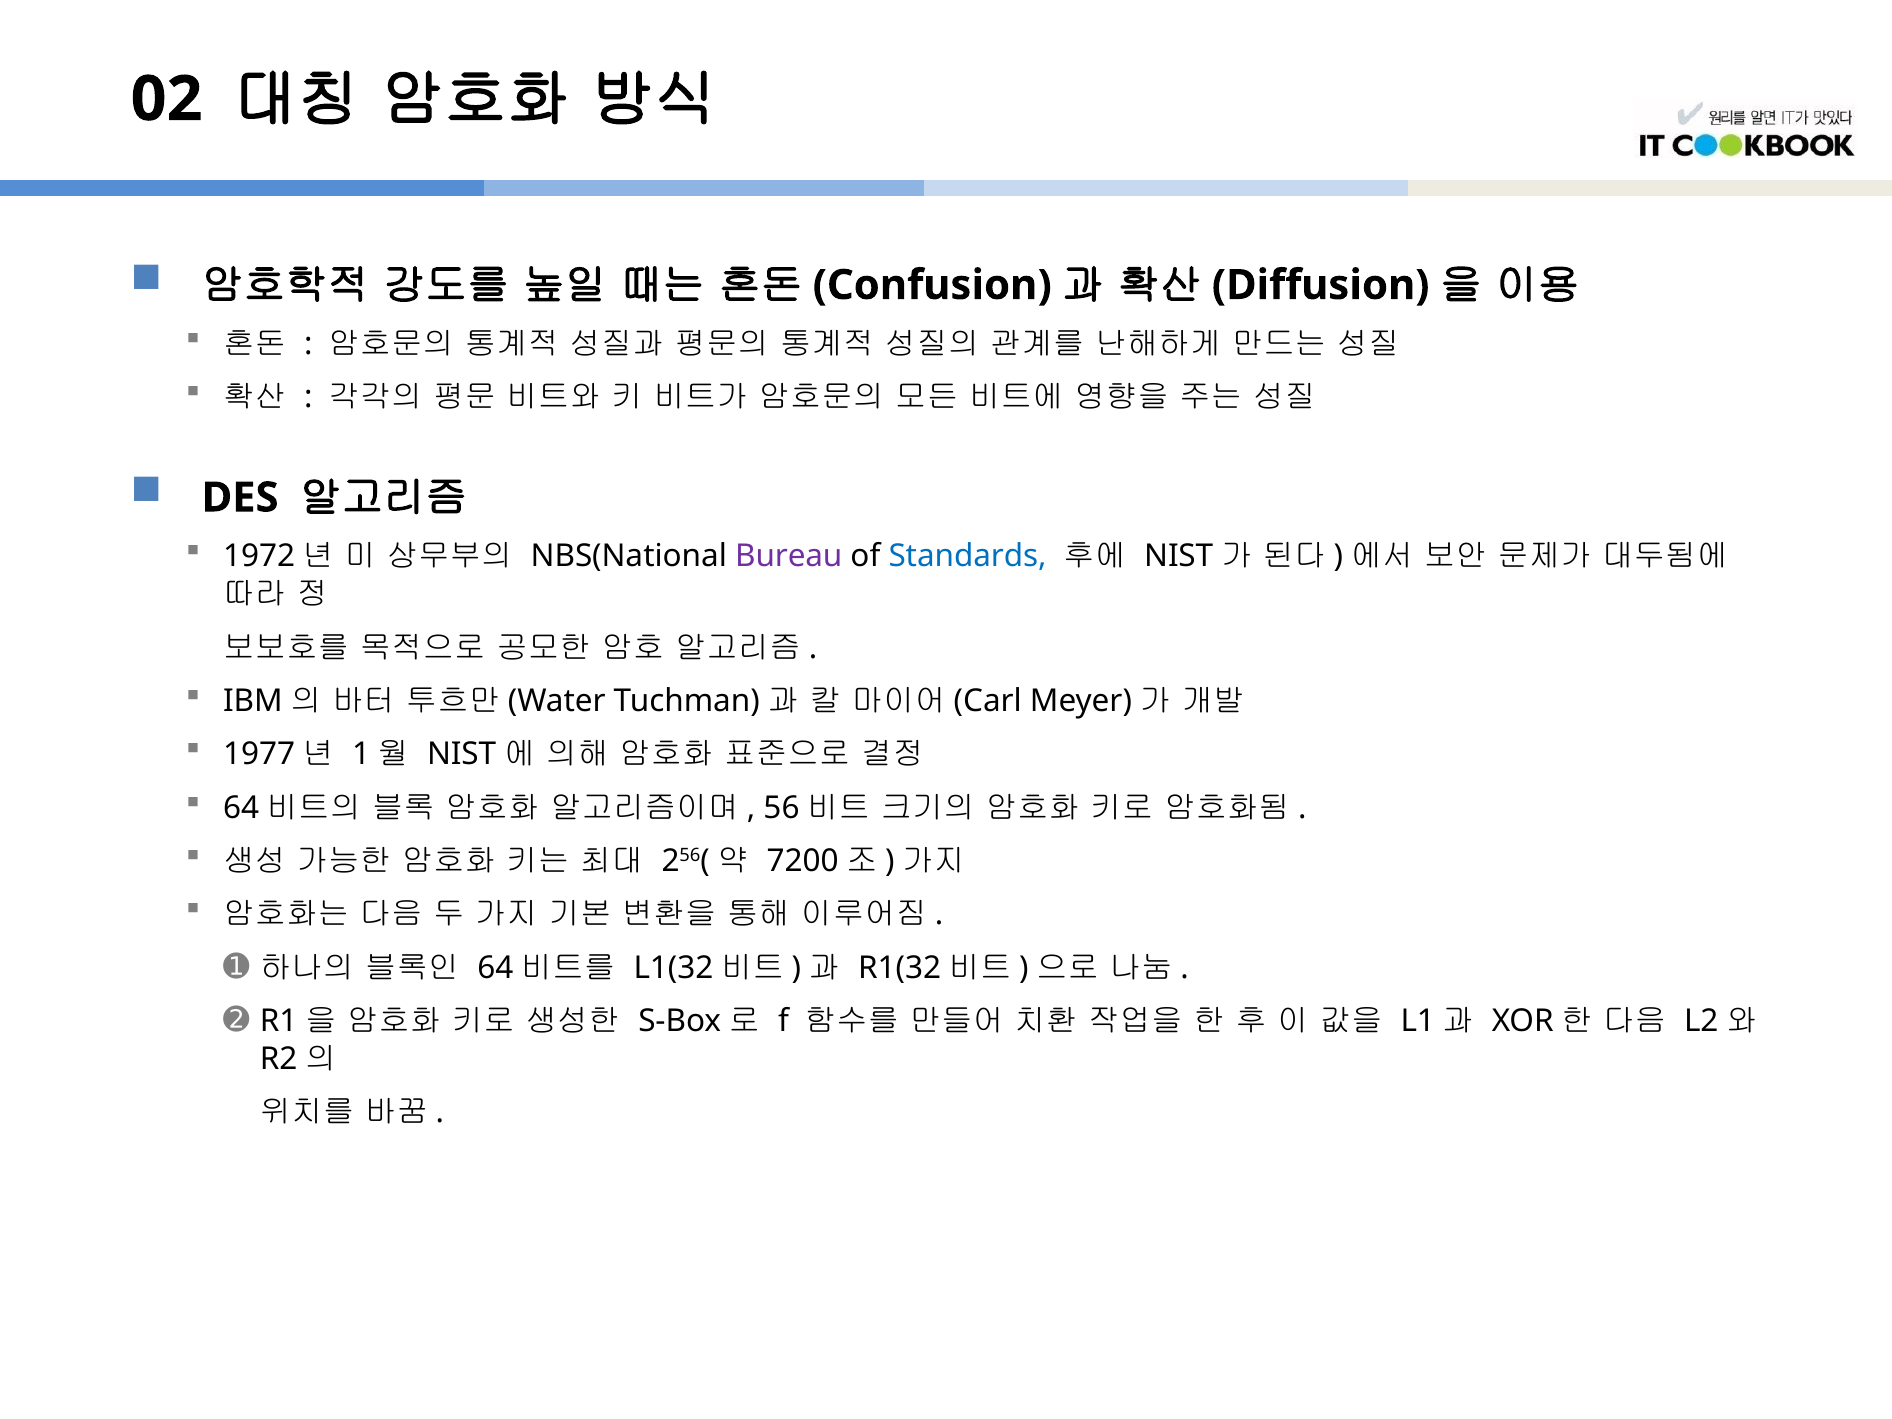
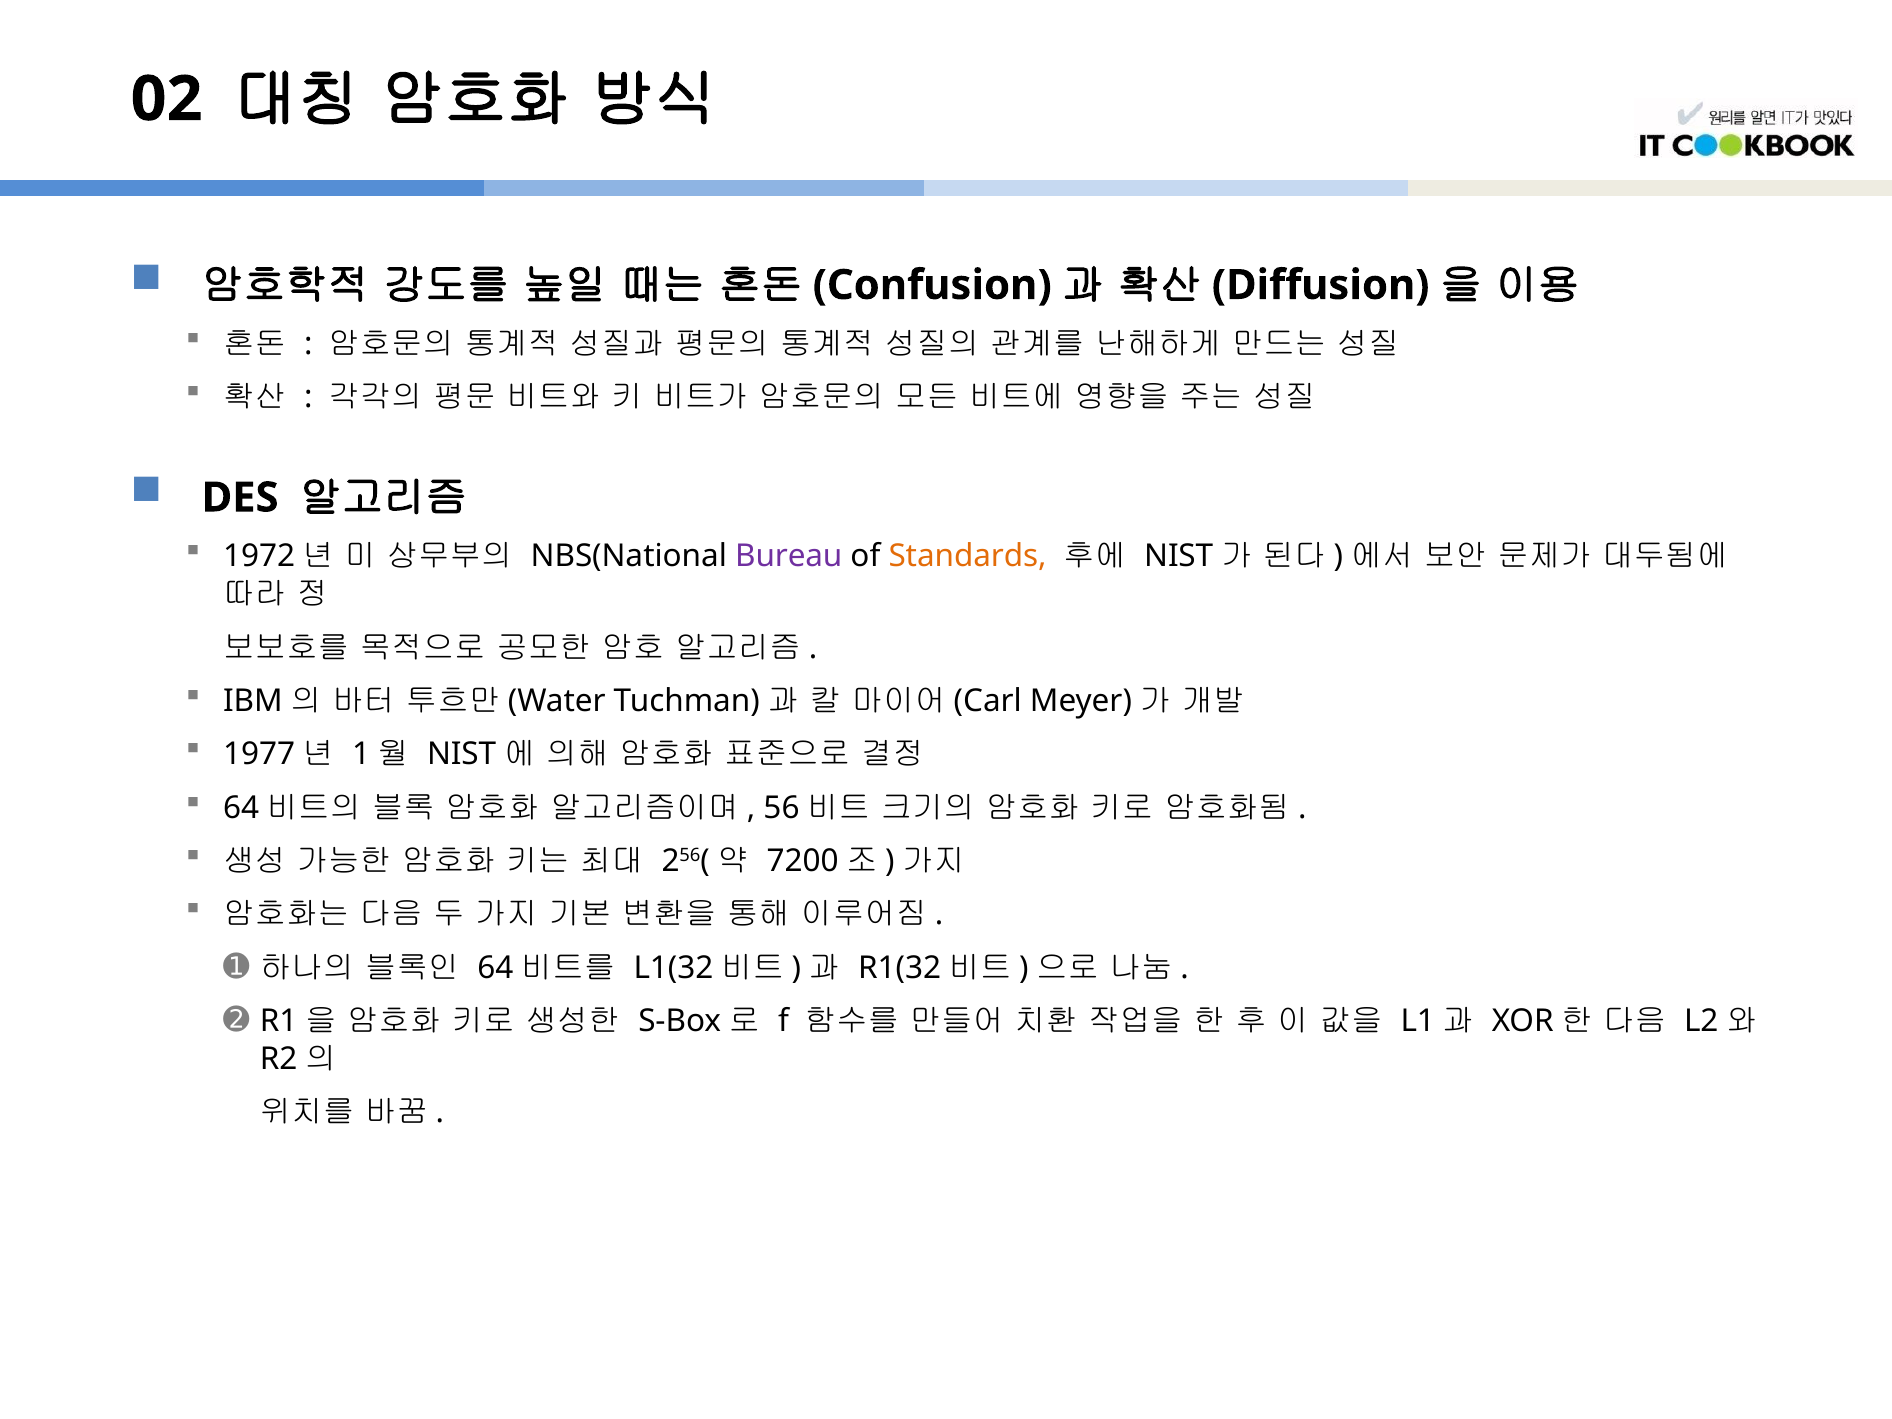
Standards colour: blue -> orange (968, 557)
